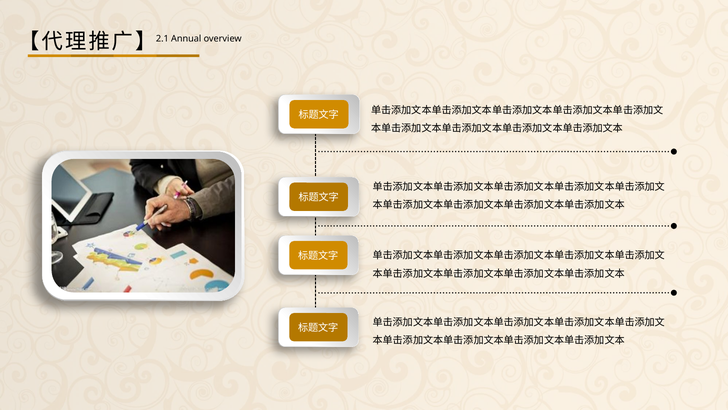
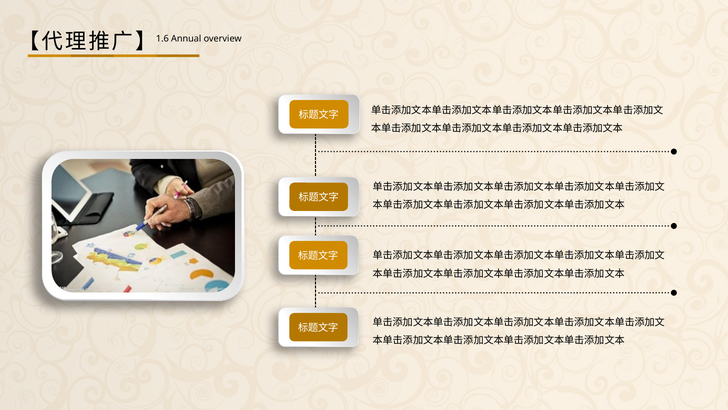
2.1: 2.1 -> 1.6 (162, 39)
